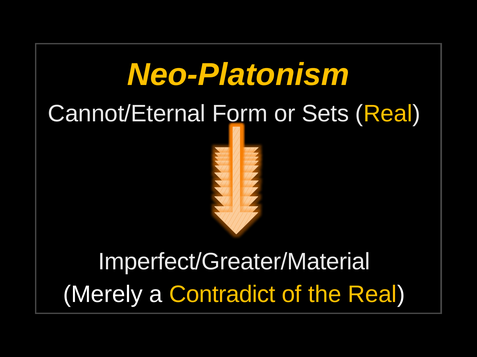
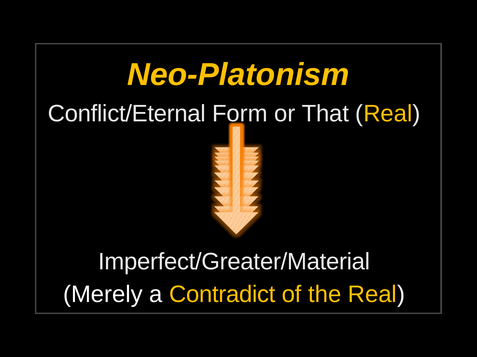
Cannot/Eternal: Cannot/Eternal -> Conflict/Eternal (127, 114)
Sets: Sets -> That (325, 114)
